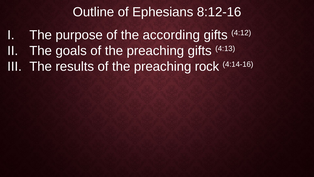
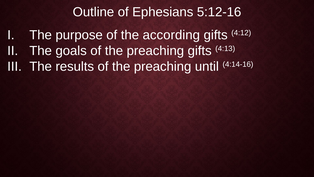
8:12-16: 8:12-16 -> 5:12-16 (219, 12)
rock: rock -> until (207, 66)
